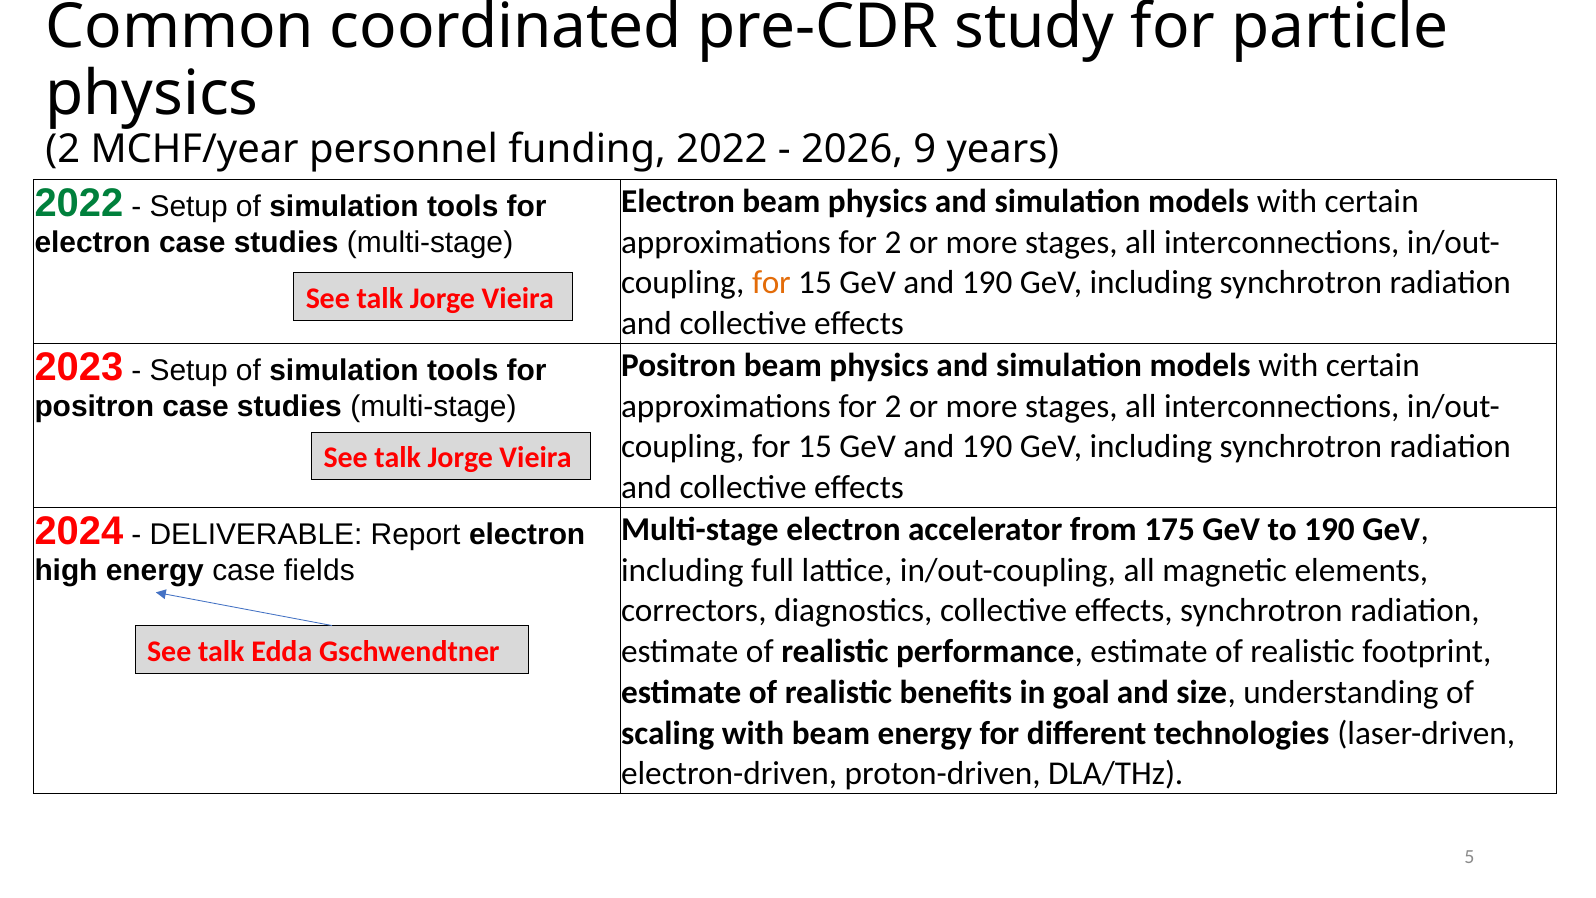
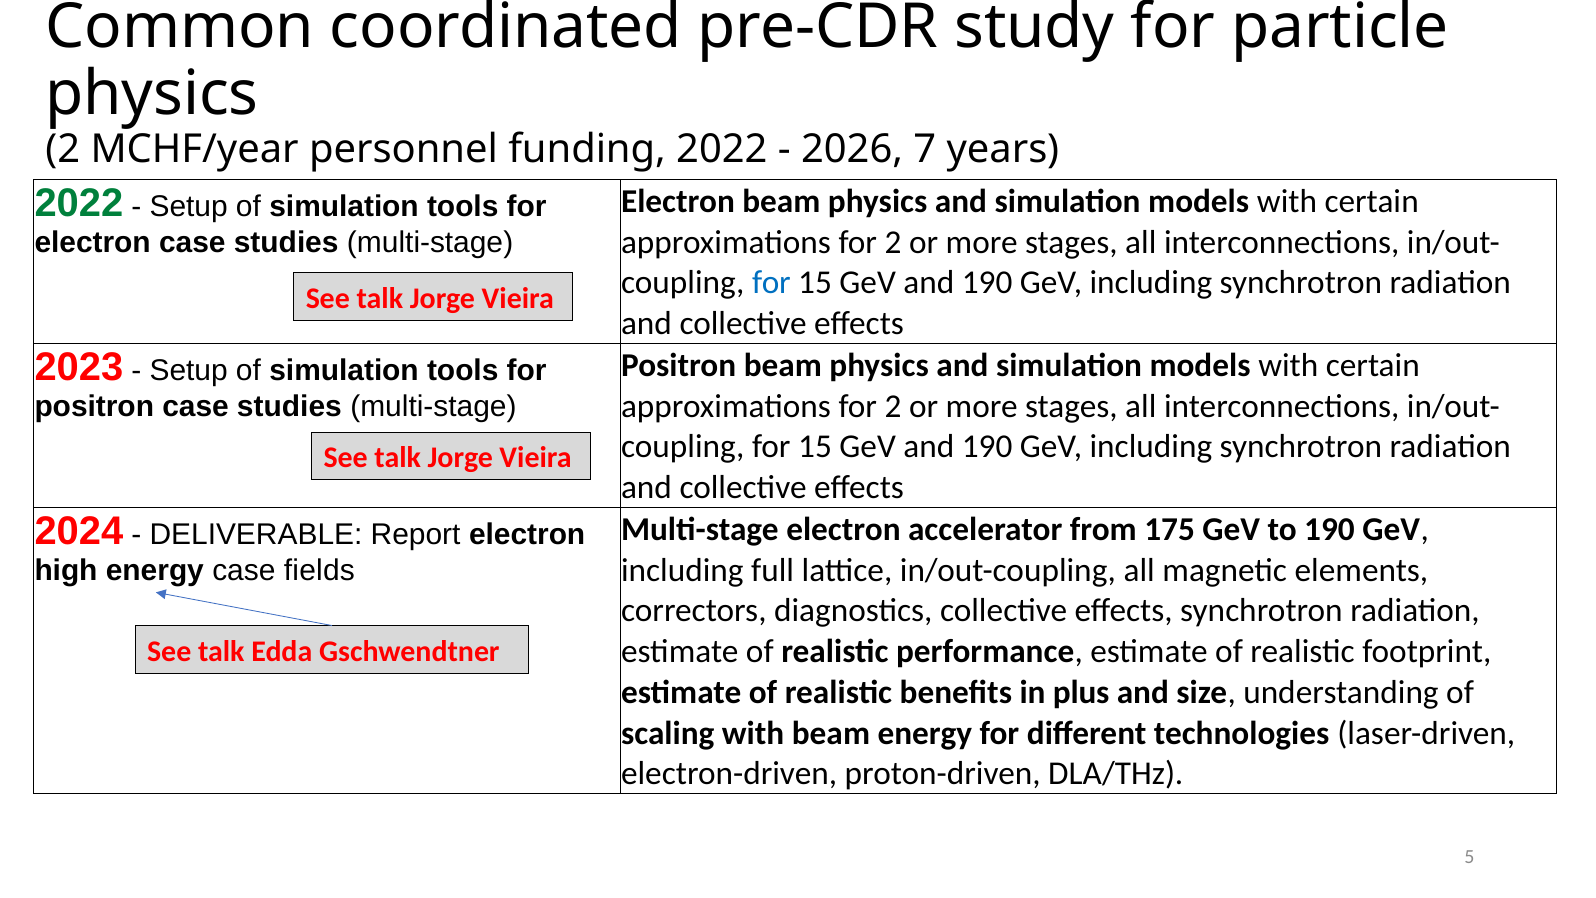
9: 9 -> 7 (925, 149)
for colour: orange -> blue (771, 283)
goal: goal -> plus (1081, 692)
